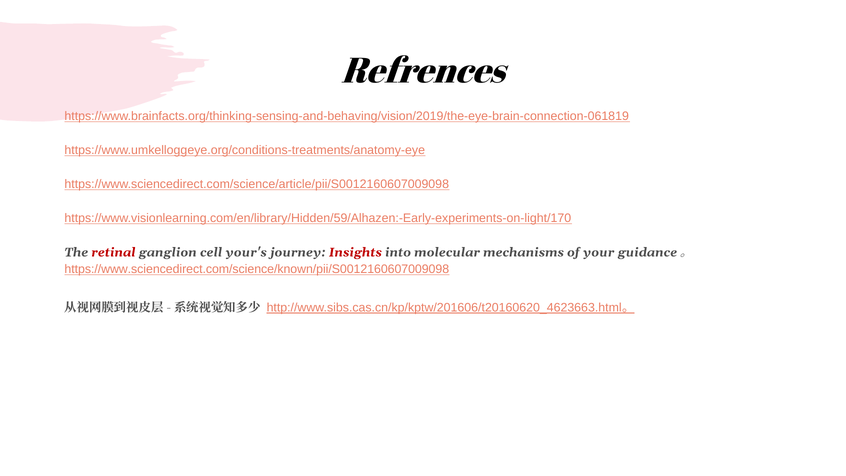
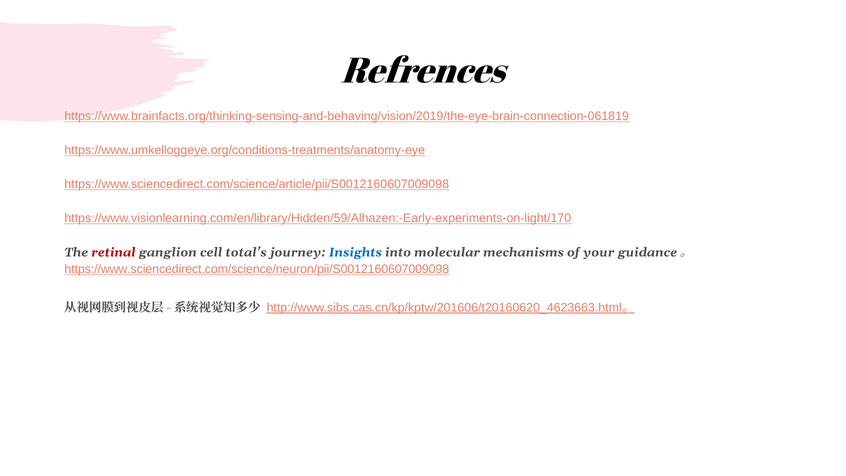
your's: your's -> total's (246, 252)
Insights colour: red -> blue (355, 252)
https://www.sciencedirect.com/science/known/pii/S0012160607009098: https://www.sciencedirect.com/science/known/pii/S0012160607009098 -> https://www.sciencedirect.com/science/neuron/pii/S0012160607009098 (257, 269)
